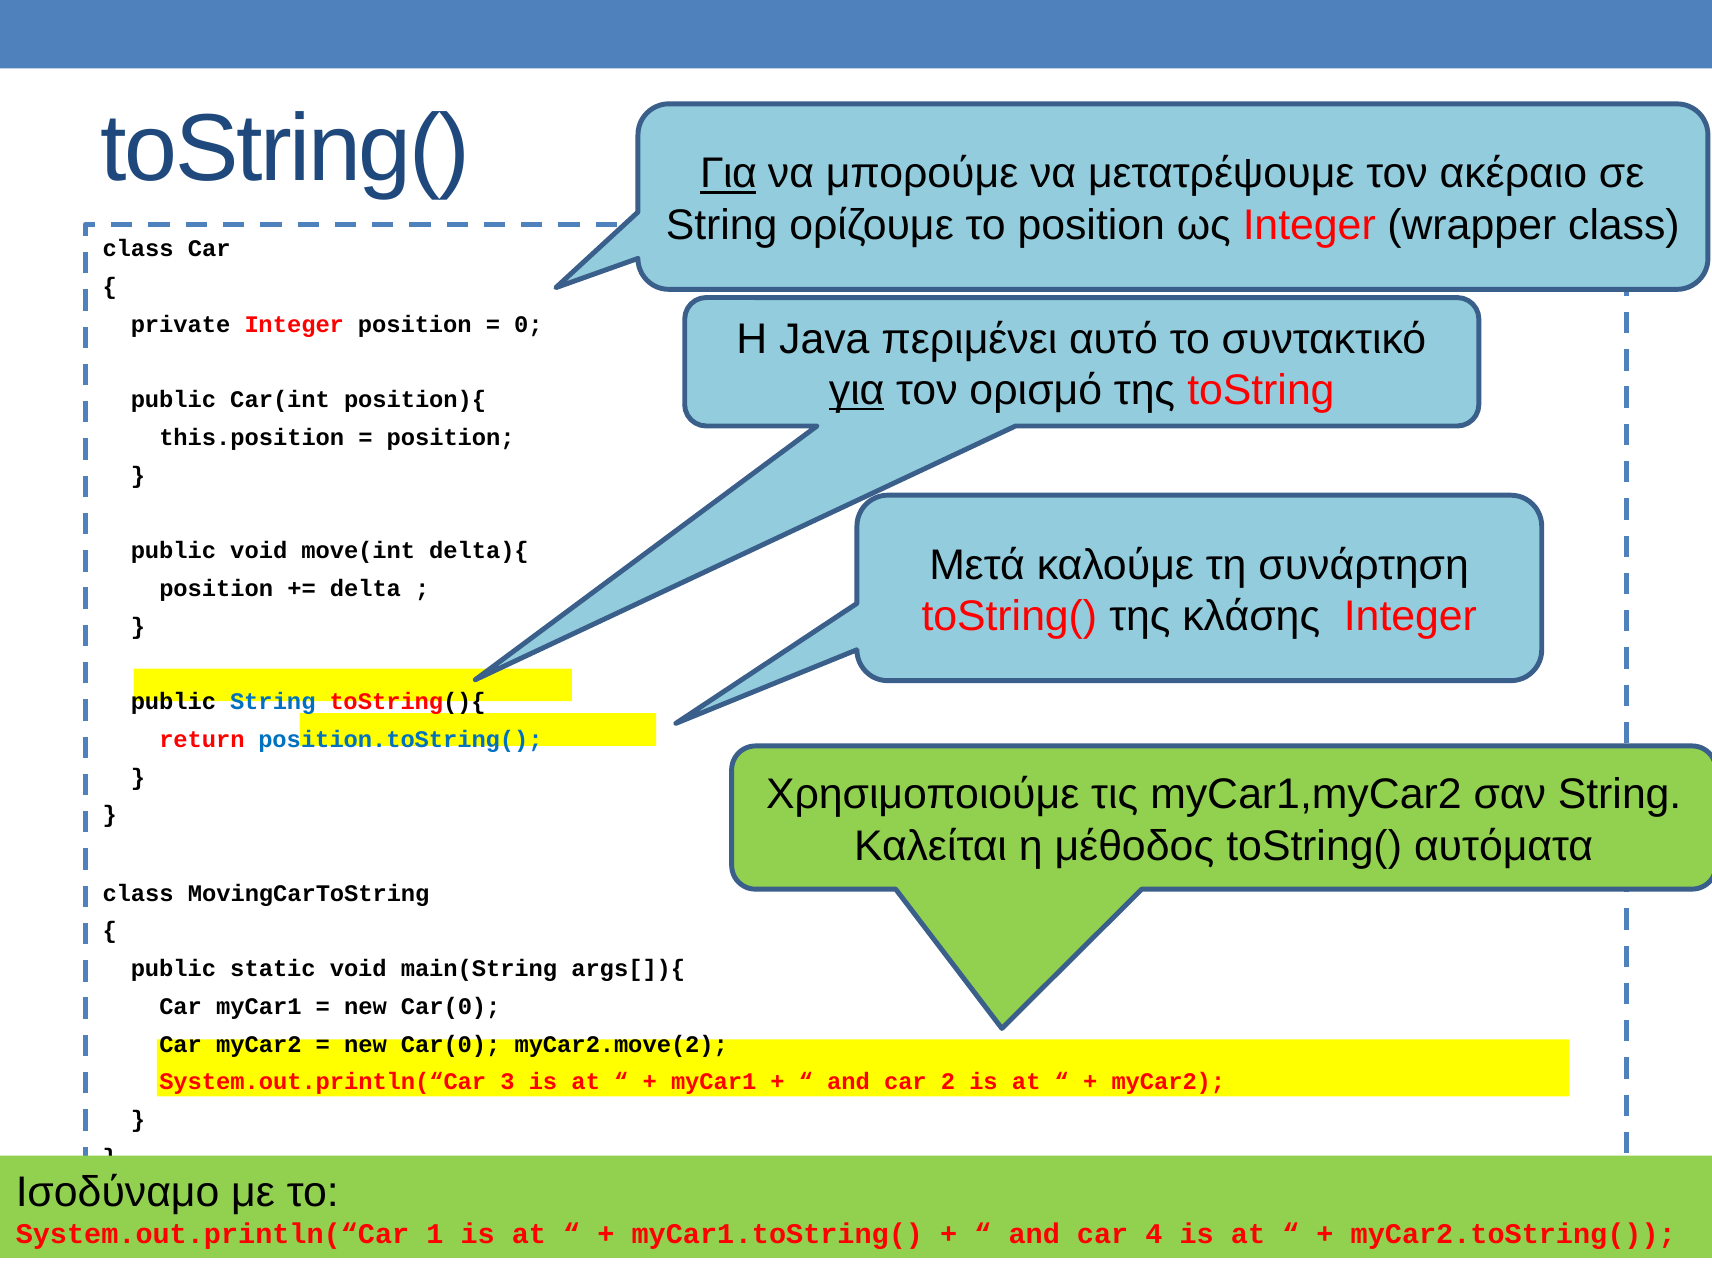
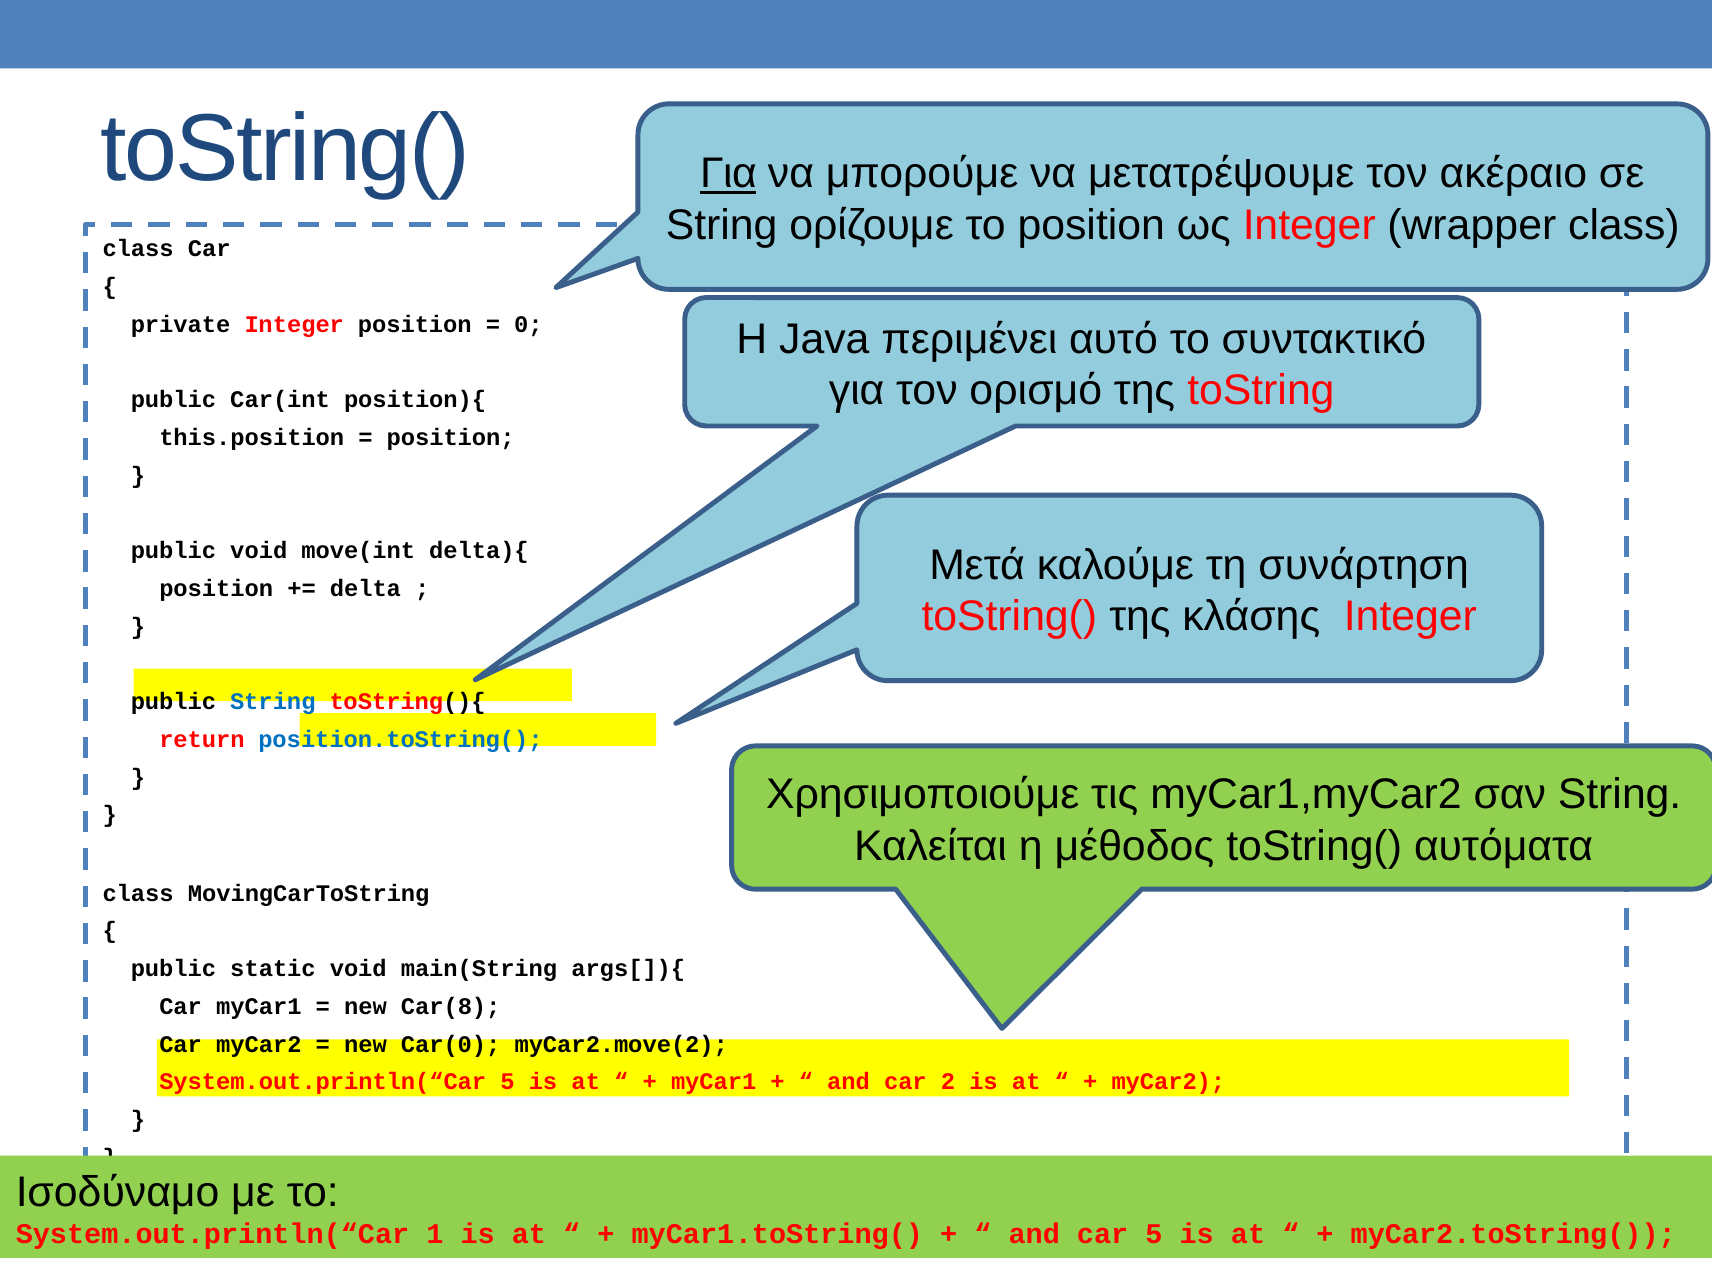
για underline: present -> none (857, 390)
Car(0: Car(0 -> Car(8 (451, 1007)
System.out.println(“Car 3: 3 -> 5 (508, 1082)
car 4: 4 -> 5 (1154, 1234)
